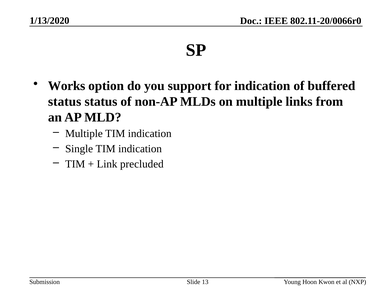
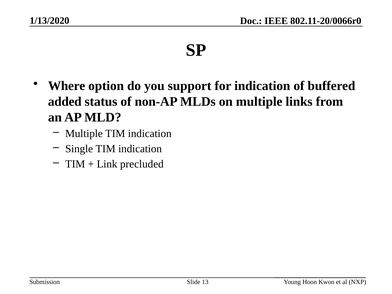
Works: Works -> Where (67, 86)
status: status -> added (65, 102)
